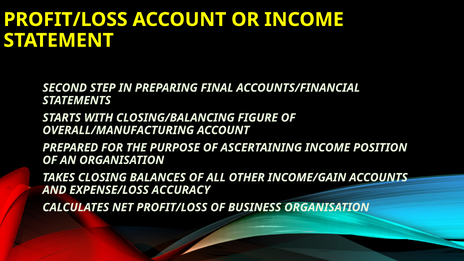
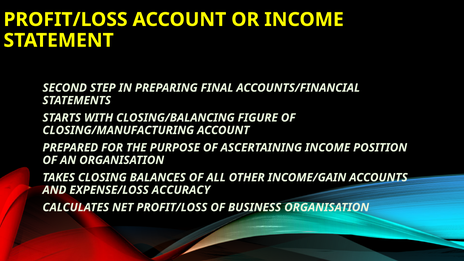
OVERALL/MANUFACTURING: OVERALL/MANUFACTURING -> CLOSING/MANUFACTURING (118, 130)
